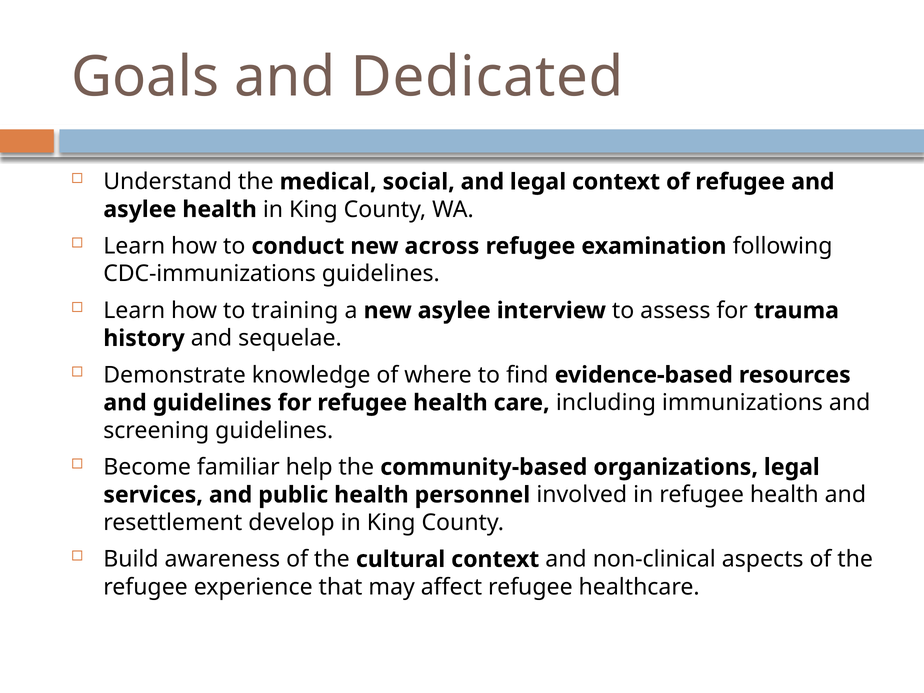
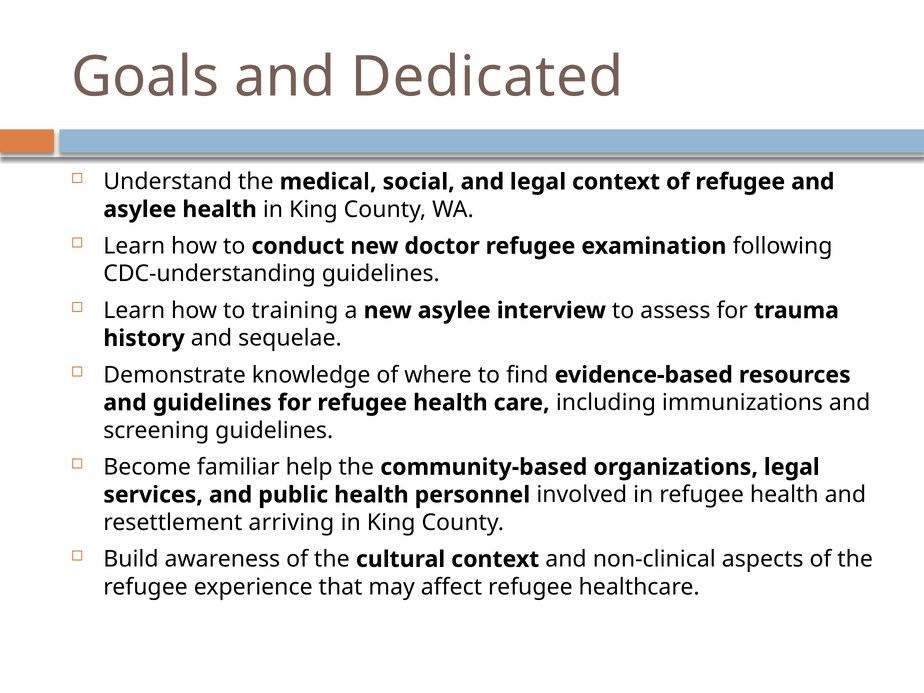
across: across -> doctor (442, 246)
CDC-immunizations: CDC-immunizations -> CDC-understanding (210, 274)
develop: develop -> arriving (291, 523)
